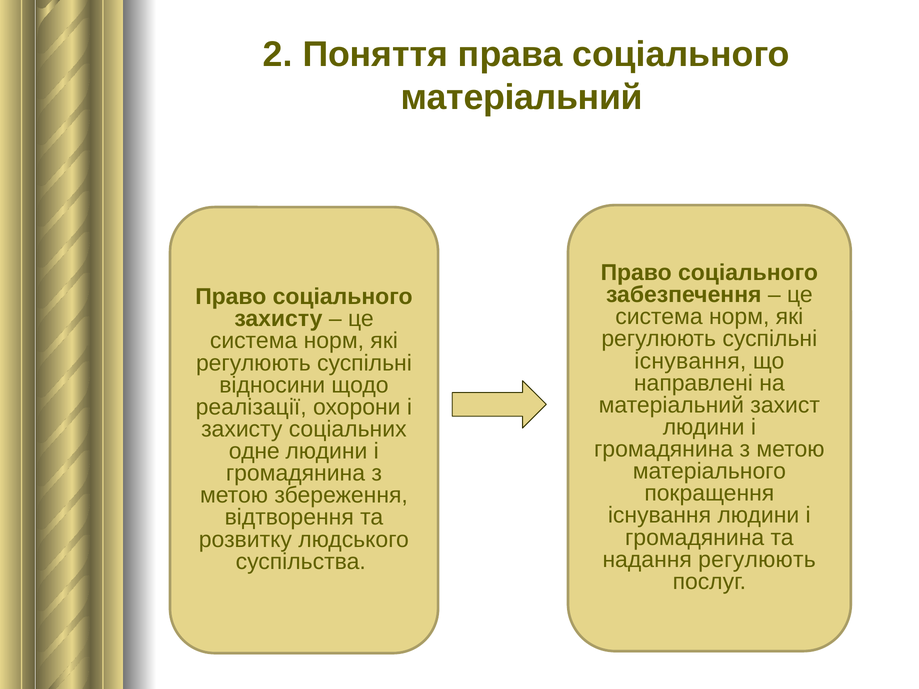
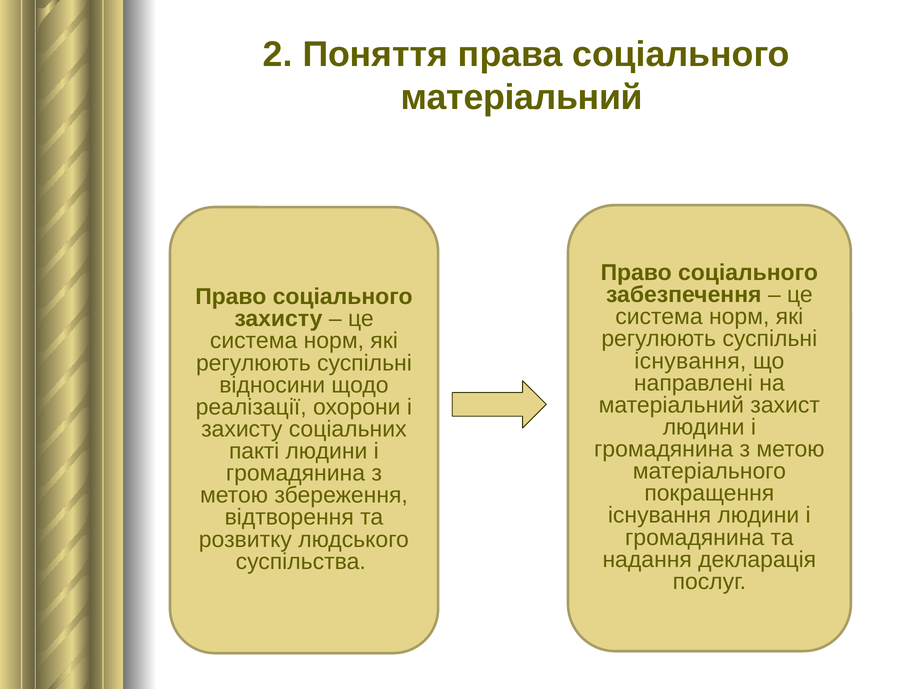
одне: одне -> пакті (254, 451)
надання регулюють: регулюють -> декларація (757, 560)
